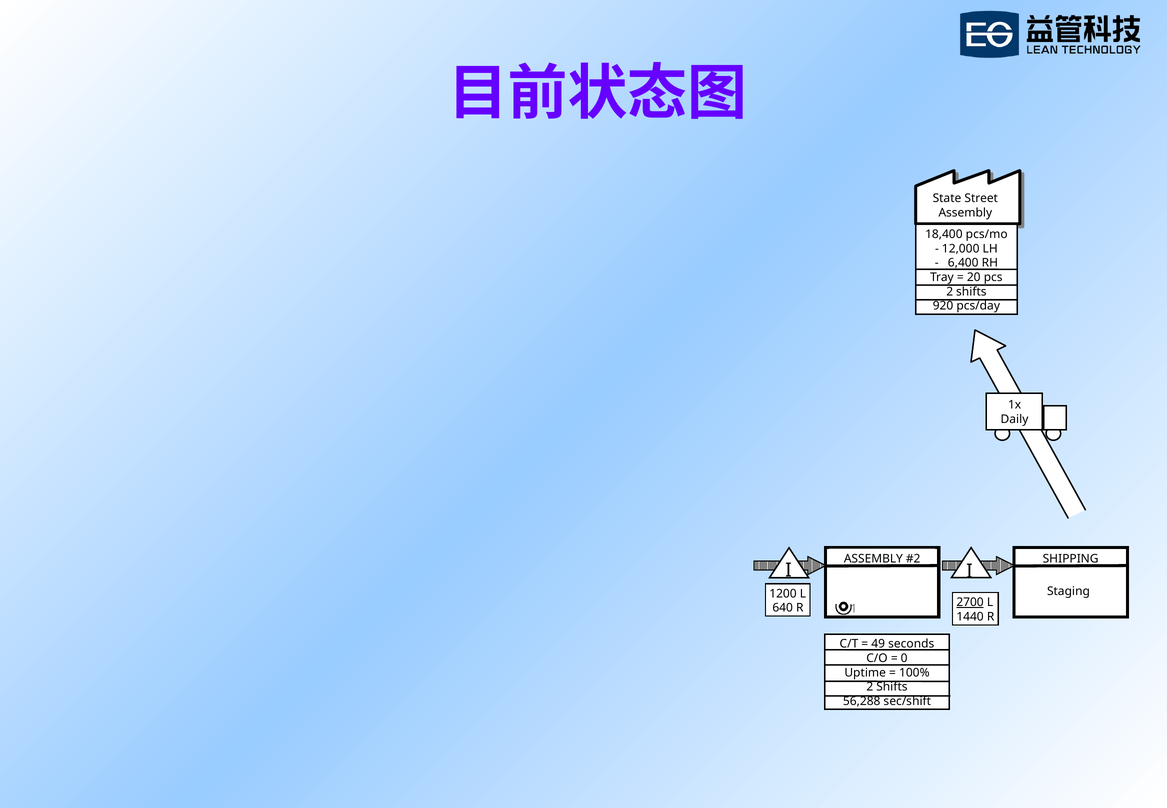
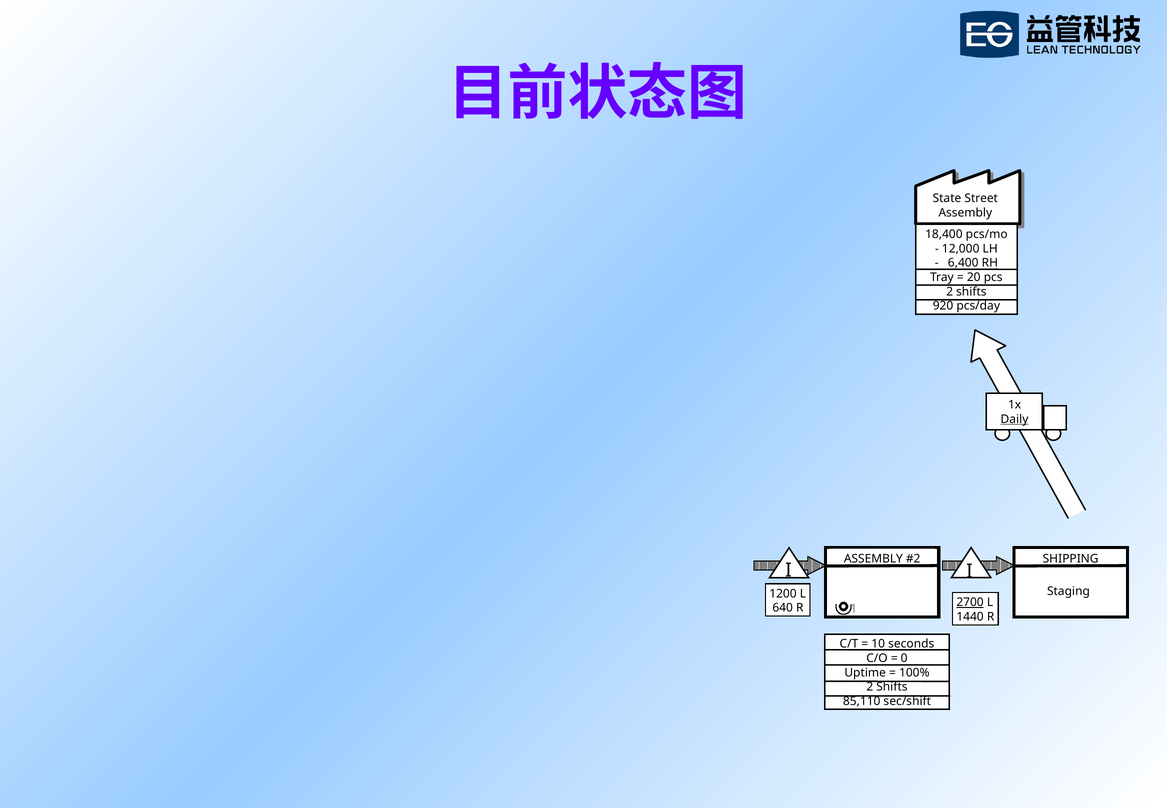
Daily underline: none -> present (1014, 419)
49: 49 -> 10 (878, 644)
56,288: 56,288 -> 85,110 (862, 701)
